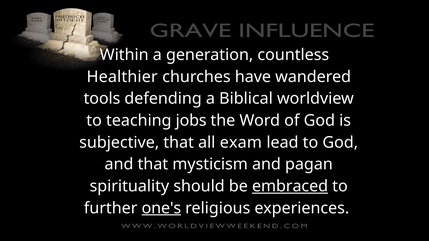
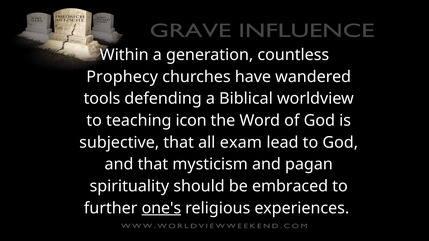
Healthier: Healthier -> Prophecy (122, 77)
jobs: jobs -> icon (191, 121)
embraced underline: present -> none (290, 186)
